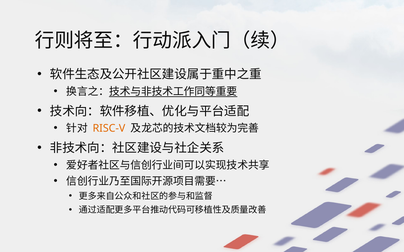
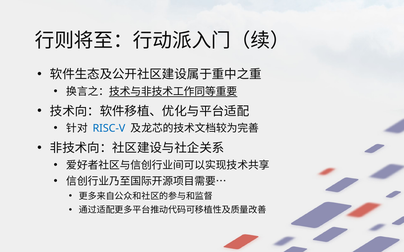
RISC-V colour: orange -> blue (109, 129)
